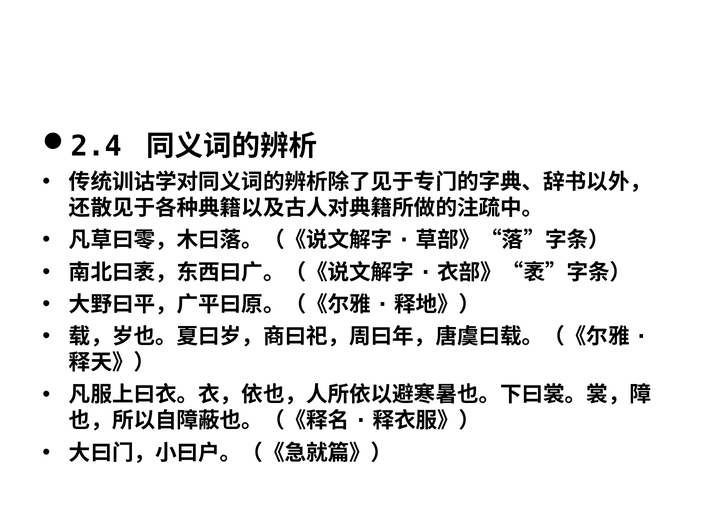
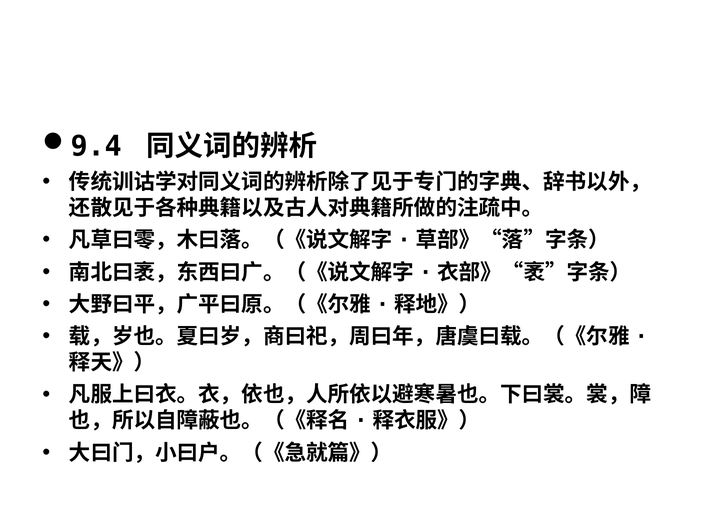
2.4: 2.4 -> 9.4 (96, 146)
